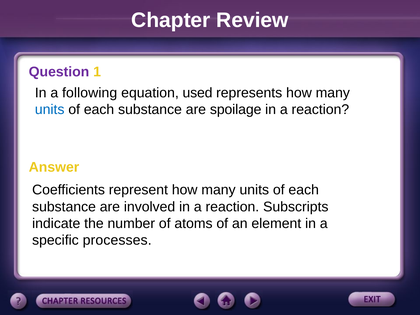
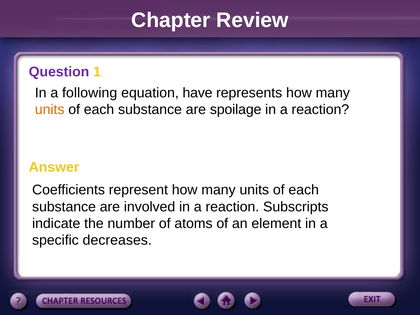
used: used -> have (198, 93)
units colour: blue -> orange (50, 110)
processes: processes -> decreases (117, 240)
